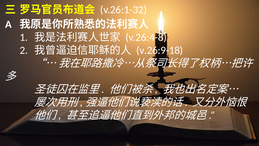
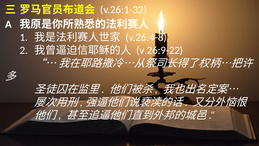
v.26:9-18: v.26:9-18 -> v.26:9-22 (160, 50)
